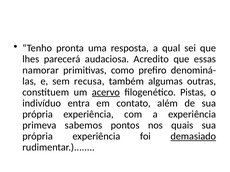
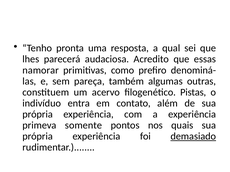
recusa: recusa -> pareça (89, 81)
acervo underline: present -> none (106, 92)
sabemos: sabemos -> somente (83, 126)
